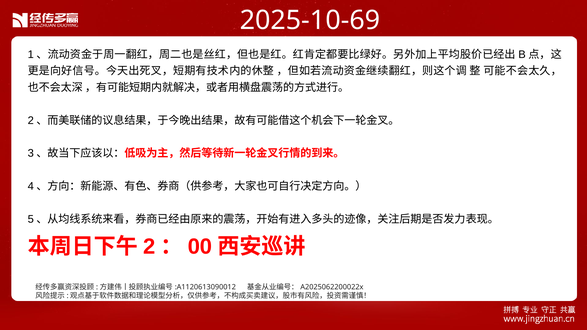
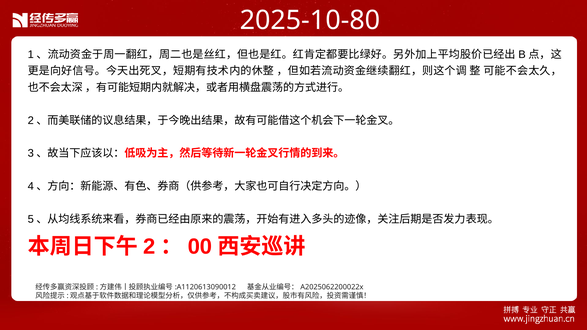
2025-10-69: 2025-10-69 -> 2025-10-80 (310, 20)
